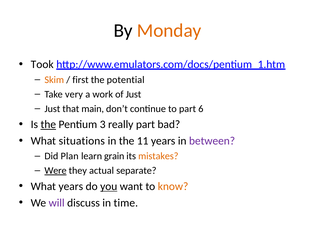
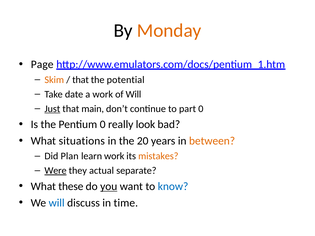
Took: Took -> Page (42, 64)
first: first -> that (81, 80)
very: very -> date (74, 94)
of Just: Just -> Will (133, 94)
Just underline: none -> present (52, 109)
part 6: 6 -> 0 (201, 109)
the underline: present -> none (48, 125)
Pentium 3: 3 -> 0 (103, 125)
really part: part -> look (145, 125)
11: 11 -> 20 (143, 141)
between colour: purple -> orange (212, 141)
learn grain: grain -> work (114, 156)
What years: years -> these (71, 187)
know colour: orange -> blue (173, 187)
will colour: purple -> blue (57, 203)
